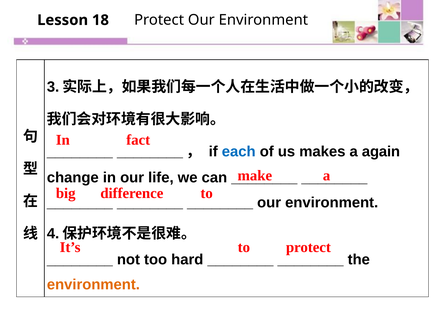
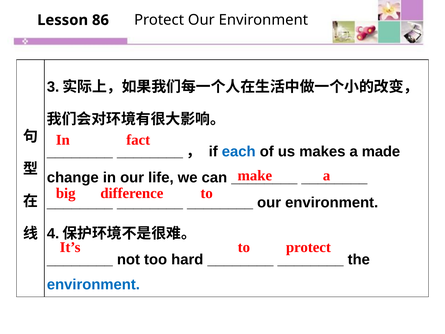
18: 18 -> 86 (100, 20)
again: again -> made (381, 152)
environment colour: orange -> blue (93, 284)
